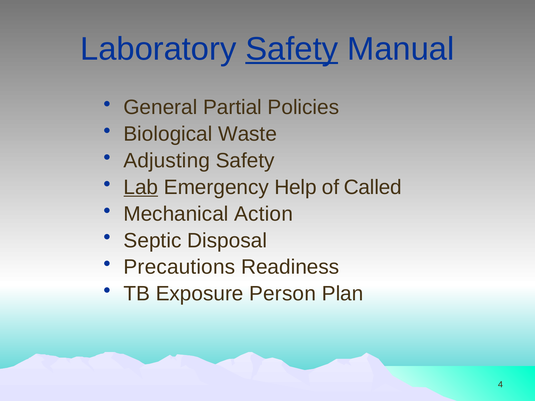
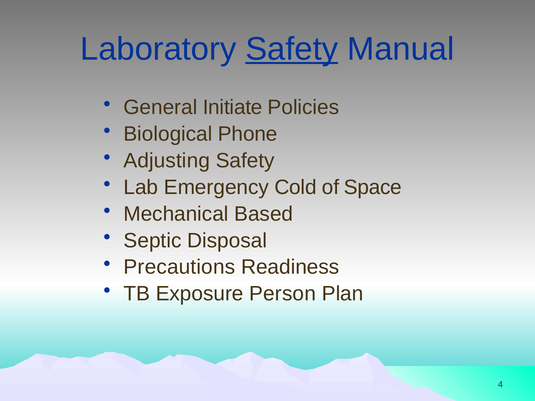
Partial: Partial -> Initiate (233, 107)
Waste: Waste -> Phone (248, 134)
Lab underline: present -> none (141, 187)
Help: Help -> Cold (296, 187)
Called: Called -> Space (373, 187)
Action: Action -> Based (264, 214)
